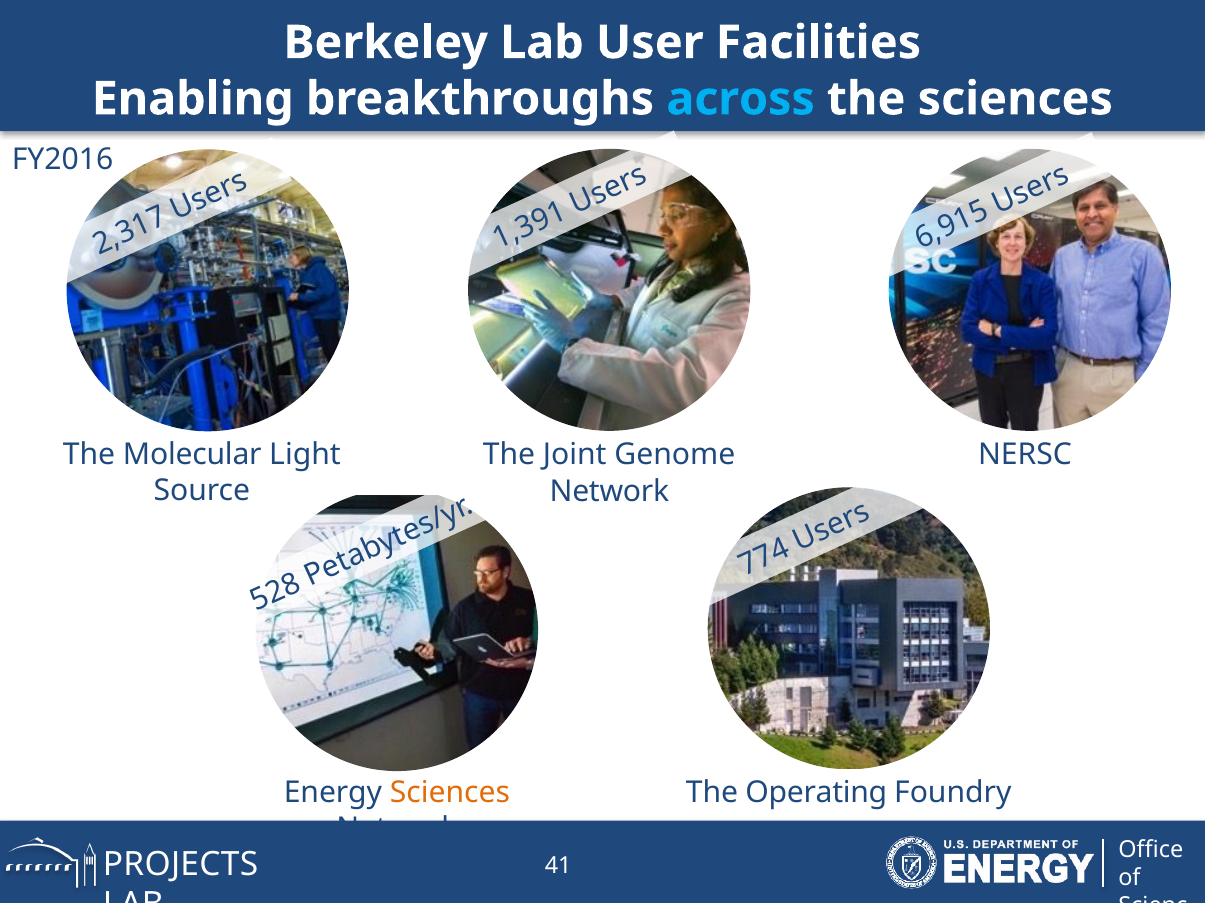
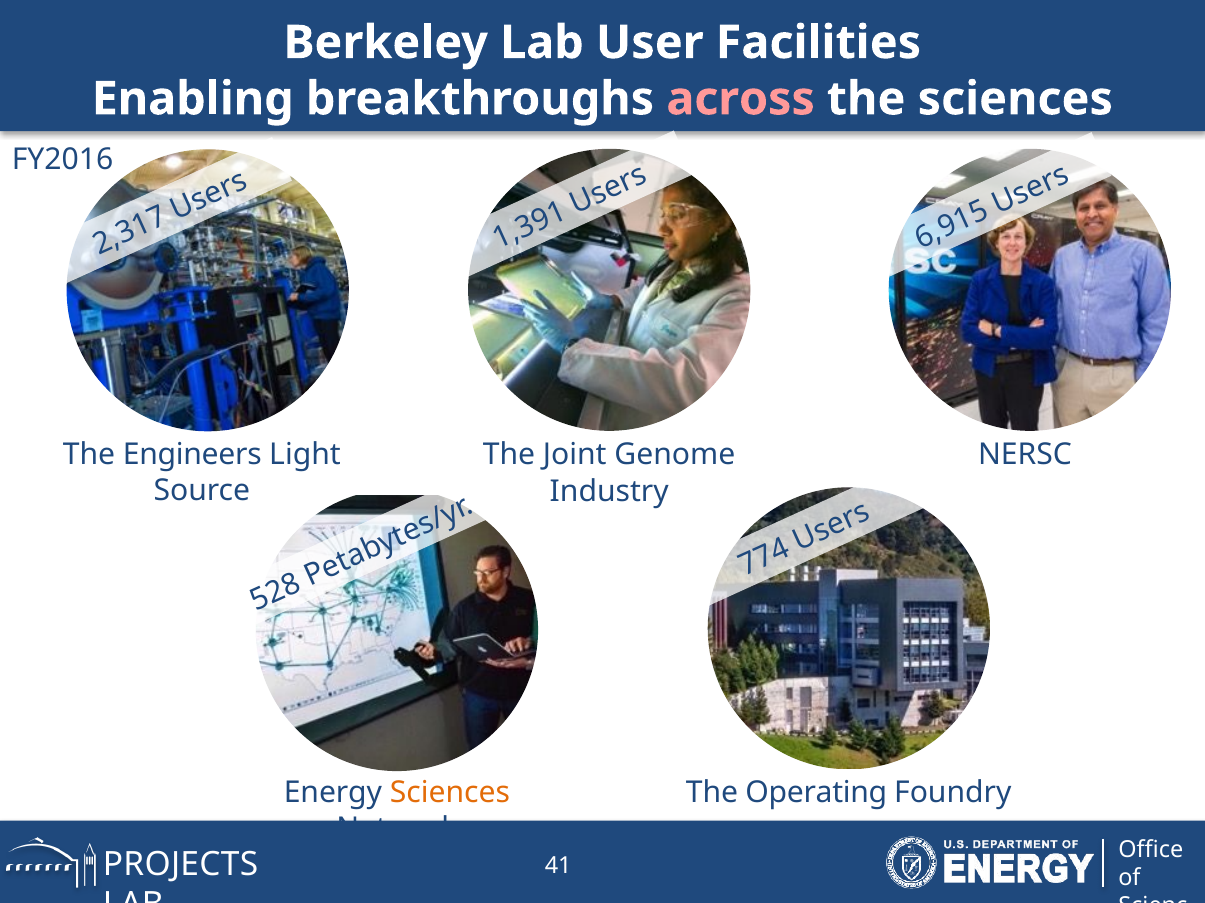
across colour: light blue -> pink (741, 99)
Molecular: Molecular -> Engineers (192, 454)
Network: Network -> Industry (609, 492)
